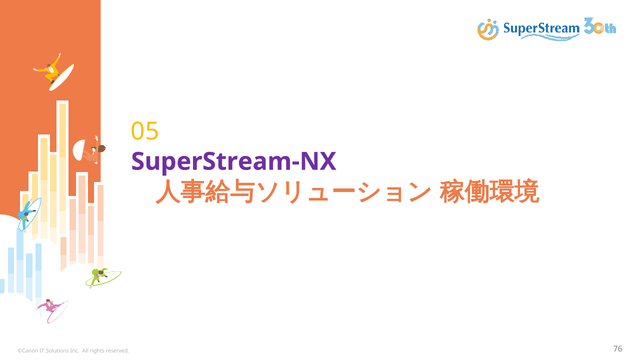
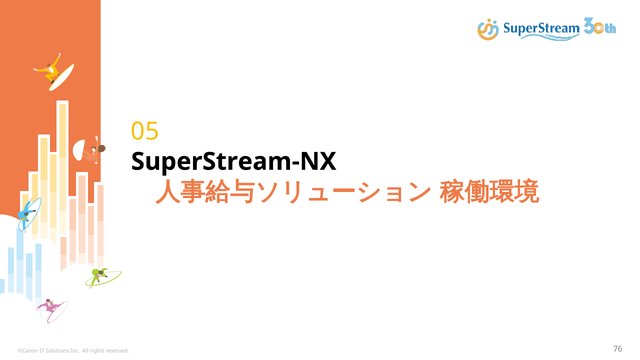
SuperStream-NX colour: purple -> black (234, 162)
